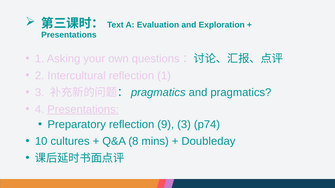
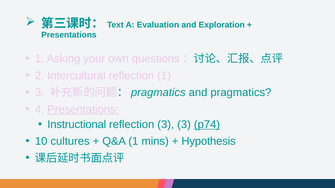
Preparatory: Preparatory -> Instructional (77, 125)
reflection 9: 9 -> 3 (166, 125)
p74 underline: none -> present (207, 125)
Q&A 8: 8 -> 1 (133, 142)
Doubleday: Doubleday -> Hypothesis (209, 142)
